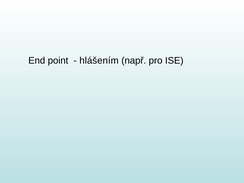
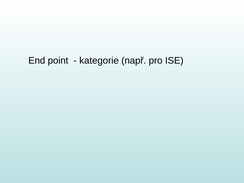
hlášením: hlášením -> kategorie (99, 61)
